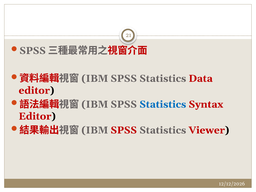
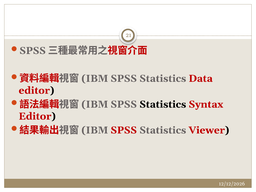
Statistics colour: blue -> black (163, 104)
